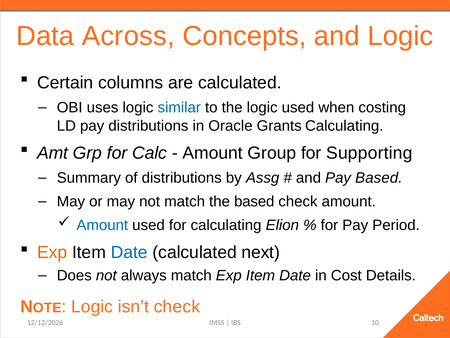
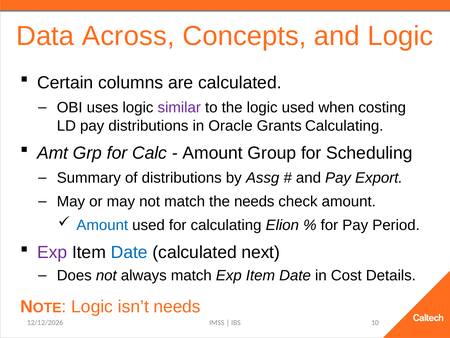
similar colour: blue -> purple (179, 108)
Supporting: Supporting -> Scheduling (369, 153)
Pay Based: Based -> Export (379, 178)
the based: based -> needs (254, 201)
Exp colour: orange -> purple (52, 252)
isn’t check: check -> needs (177, 306)
